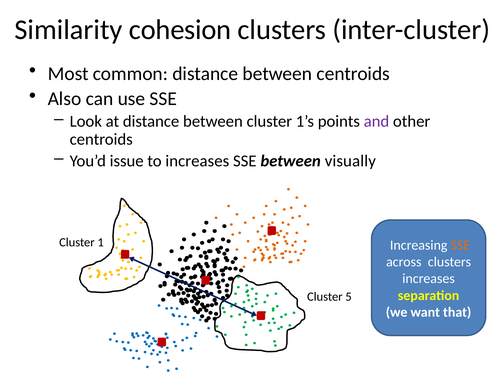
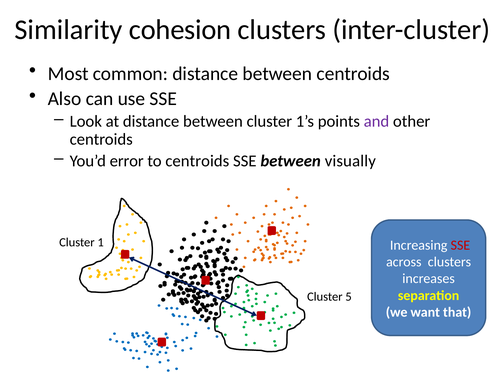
issue: issue -> error (127, 161)
to increases: increases -> centroids (197, 161)
SSE colour: orange -> red (460, 245)
